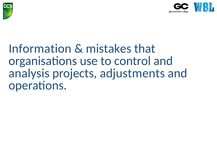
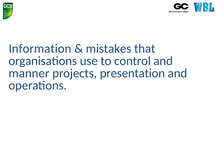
analysis: analysis -> manner (29, 73)
adjustments: adjustments -> presentation (132, 73)
